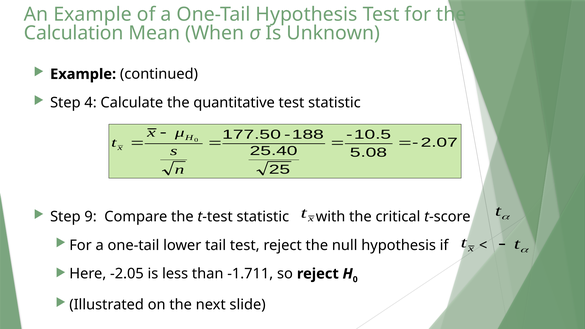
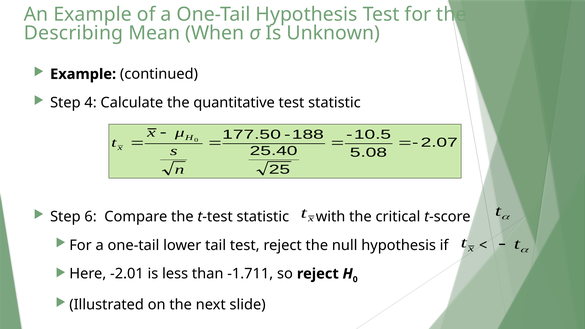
Calculation: Calculation -> Describing (74, 33)
9: 9 -> 6 (91, 217)
-2.05: -2.05 -> -2.01 (127, 274)
